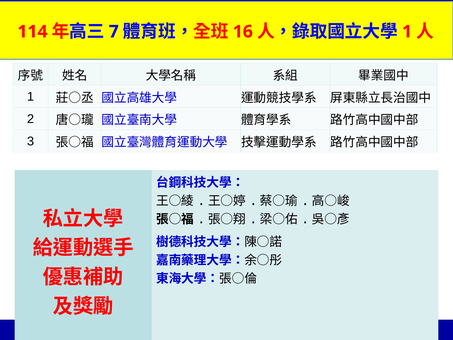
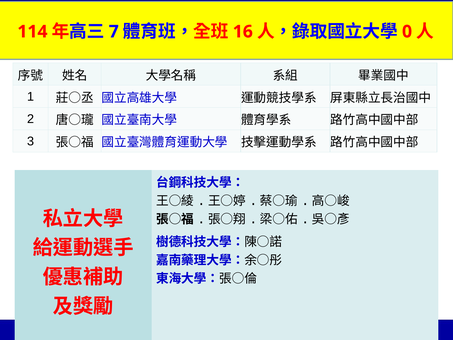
1: 1 -> 0 (407, 32)
